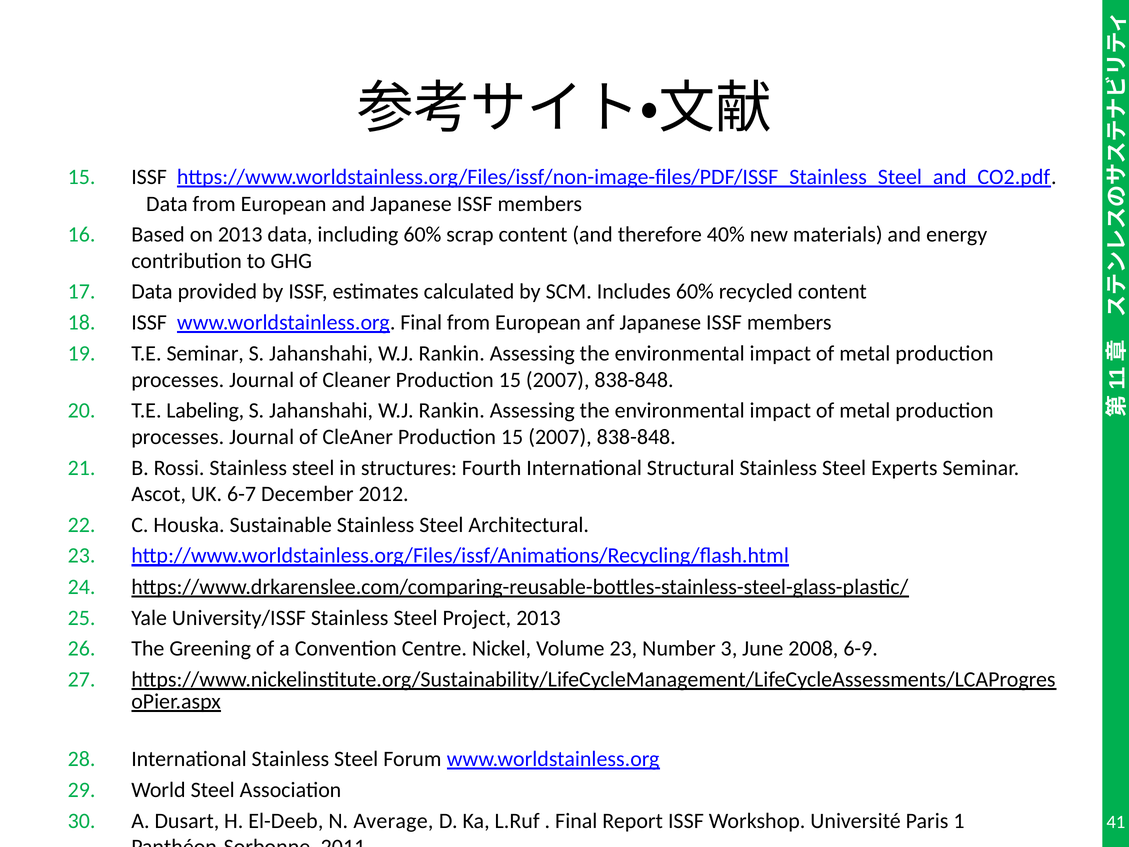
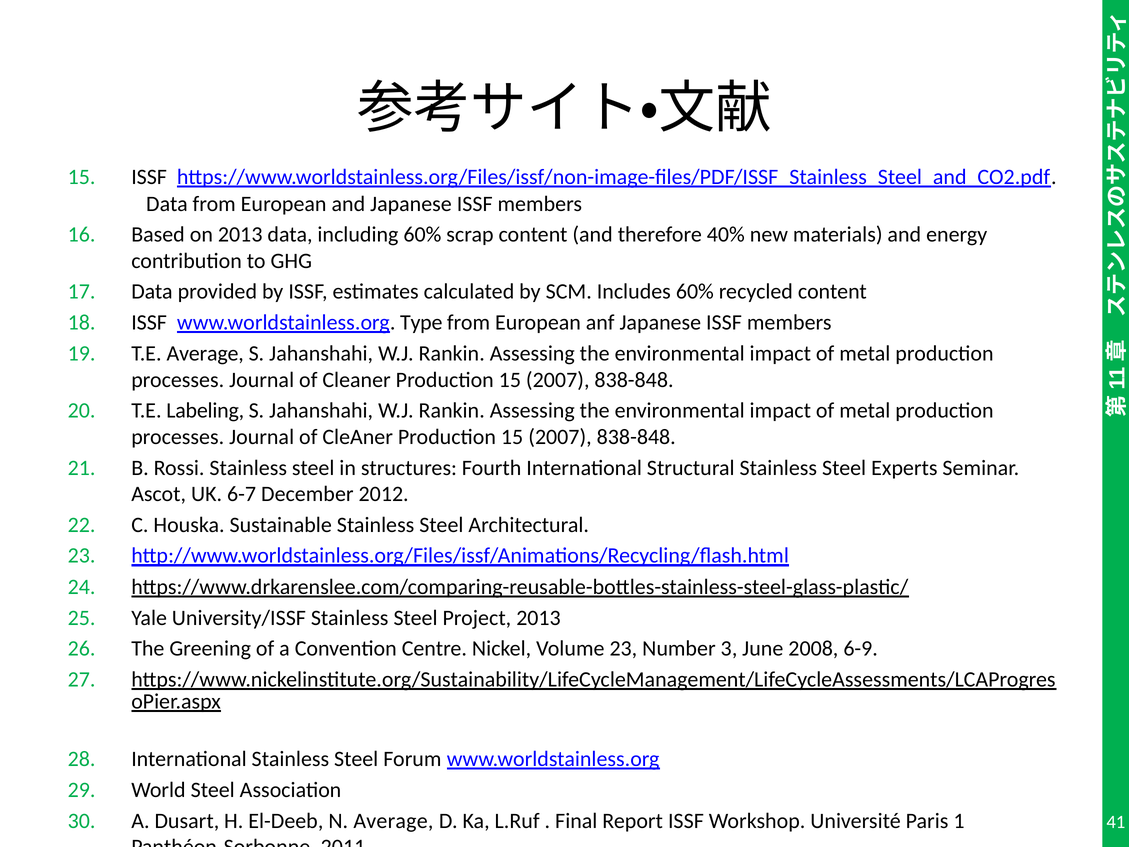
www.worldstainless.org Final: Final -> Type (421, 322)
T.E Seminar: Seminar -> Average (205, 353)
